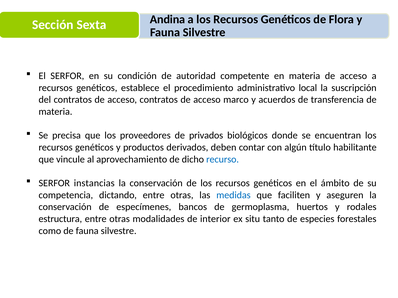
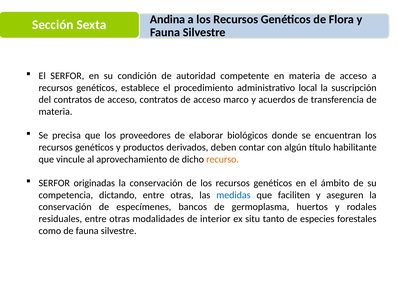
privados: privados -> elaborar (206, 136)
recurso colour: blue -> orange (223, 160)
instancias: instancias -> originadas (94, 183)
estructura: estructura -> residuales (60, 219)
